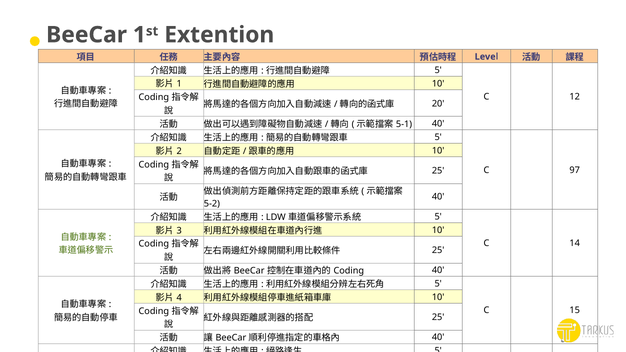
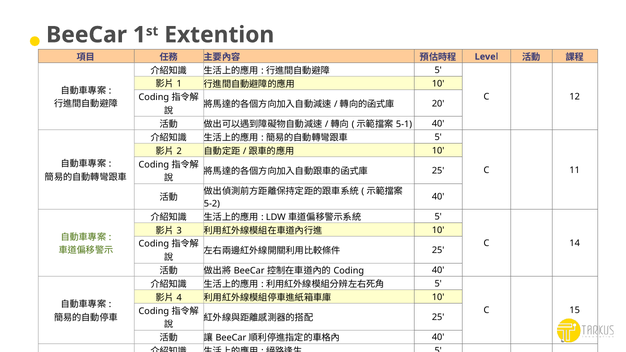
97: 97 -> 11 (575, 170)
